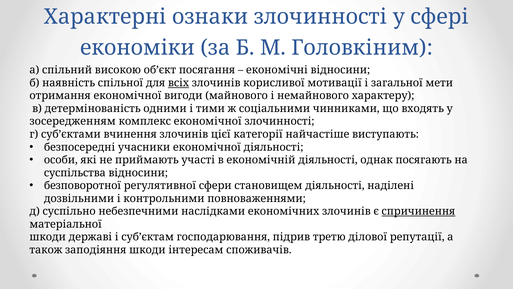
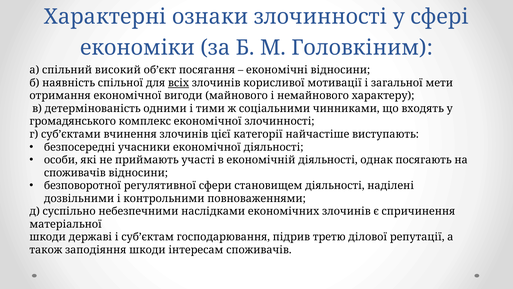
високою: високою -> високий (118, 70)
зосередженням: зосередженням -> громадянського (73, 121)
суспільства: суспільства -> споживачів (75, 173)
спричинення underline: present -> none (418, 211)
